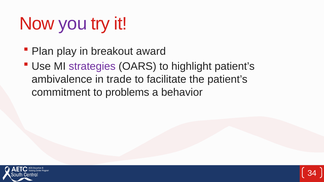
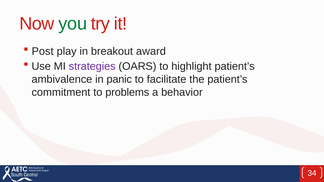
you colour: purple -> green (73, 24)
Plan: Plan -> Post (43, 51)
trade: trade -> panic (119, 79)
